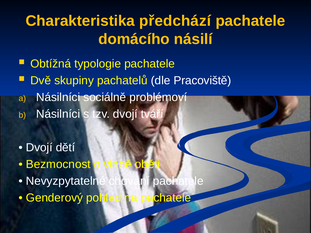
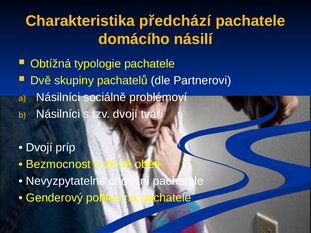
Pracoviště: Pracoviště -> Partnerovi (202, 81)
dětí: dětí -> príp (66, 148)
